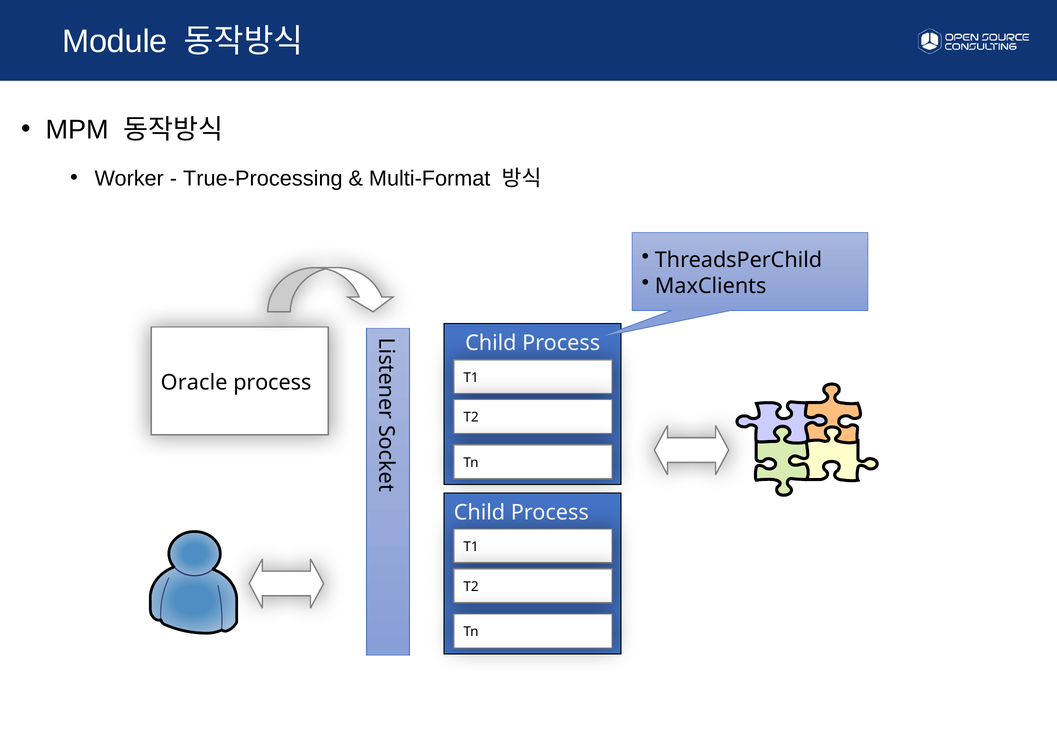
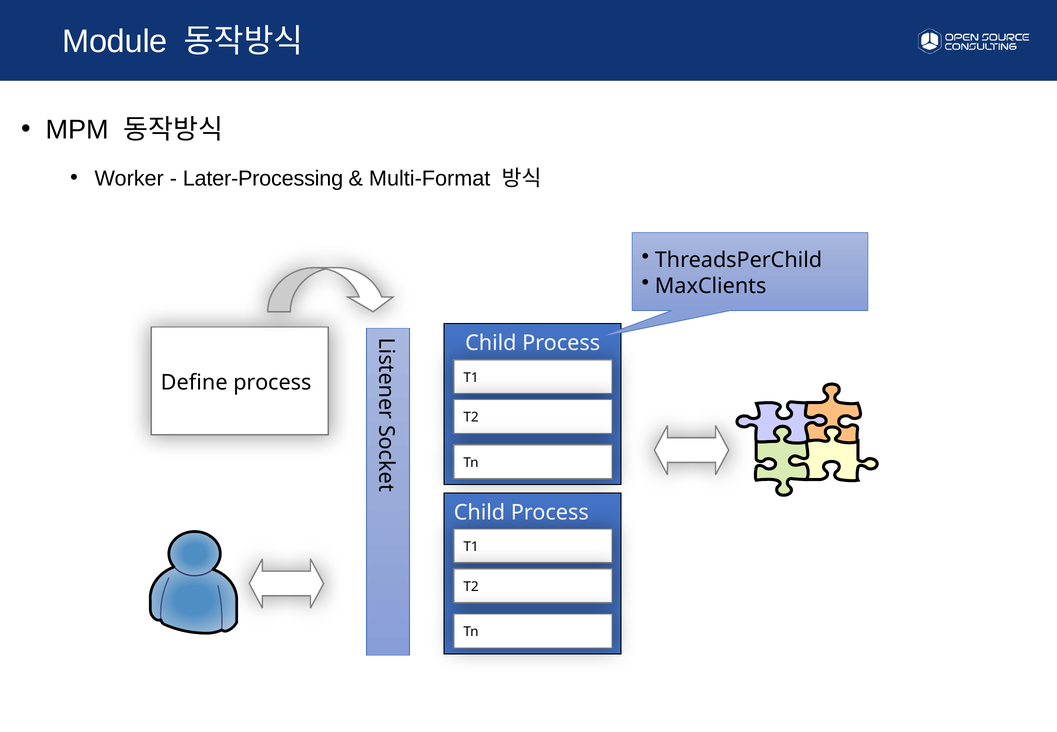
True-Processing: True-Processing -> Later-Processing (263, 178)
Oracle: Oracle -> Define (194, 382)
